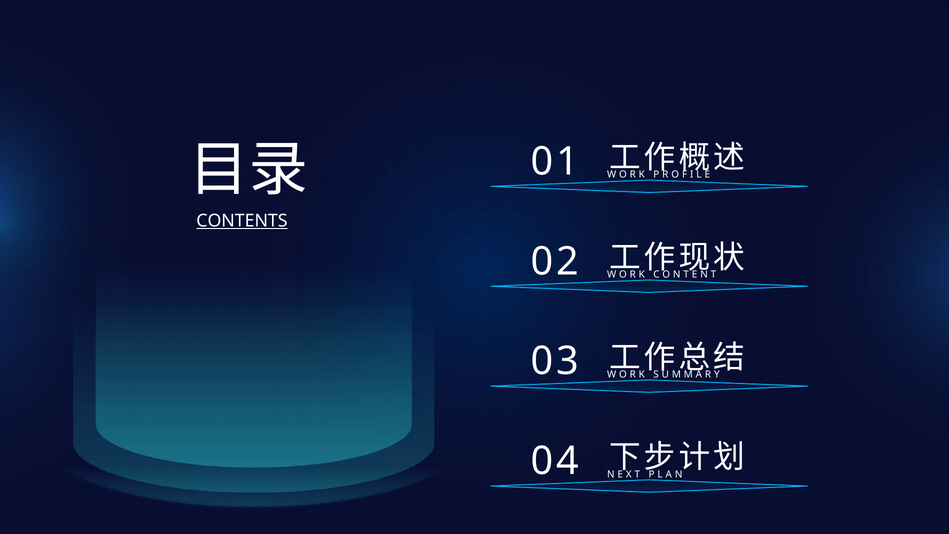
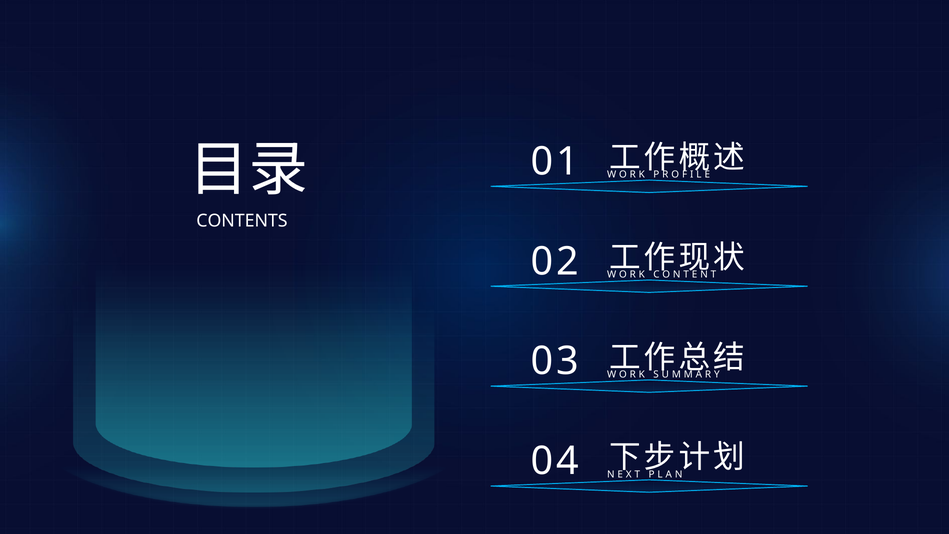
CONTENTS underline: present -> none (242, 221)
